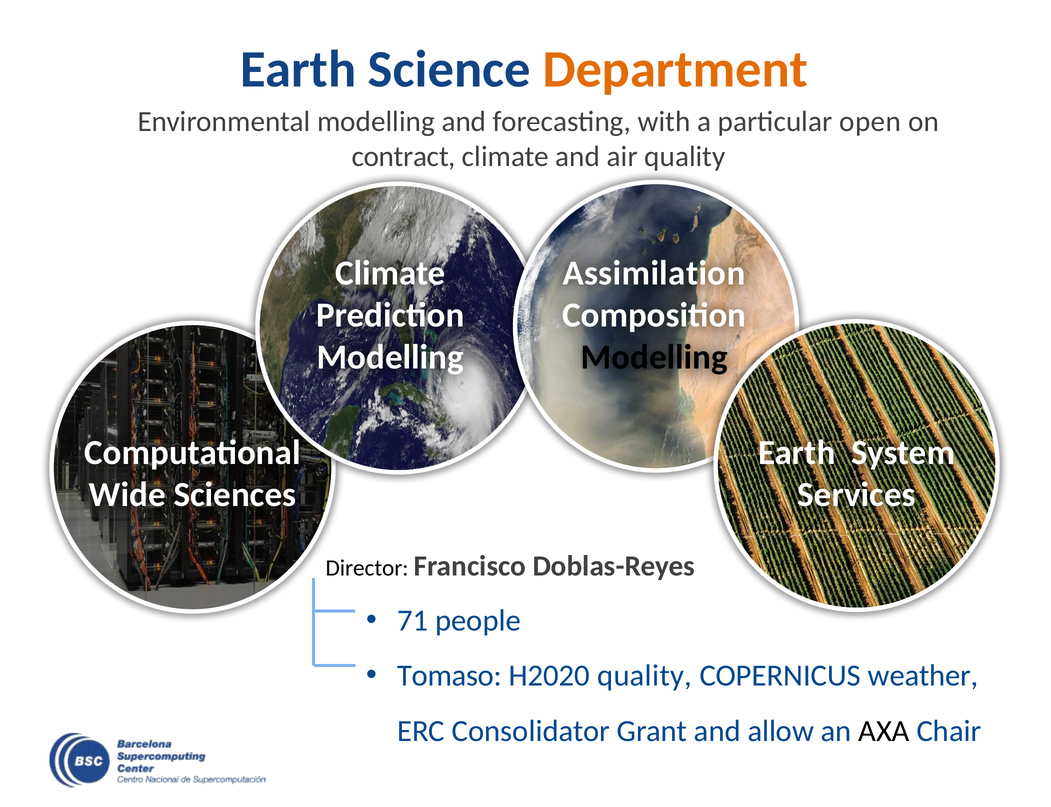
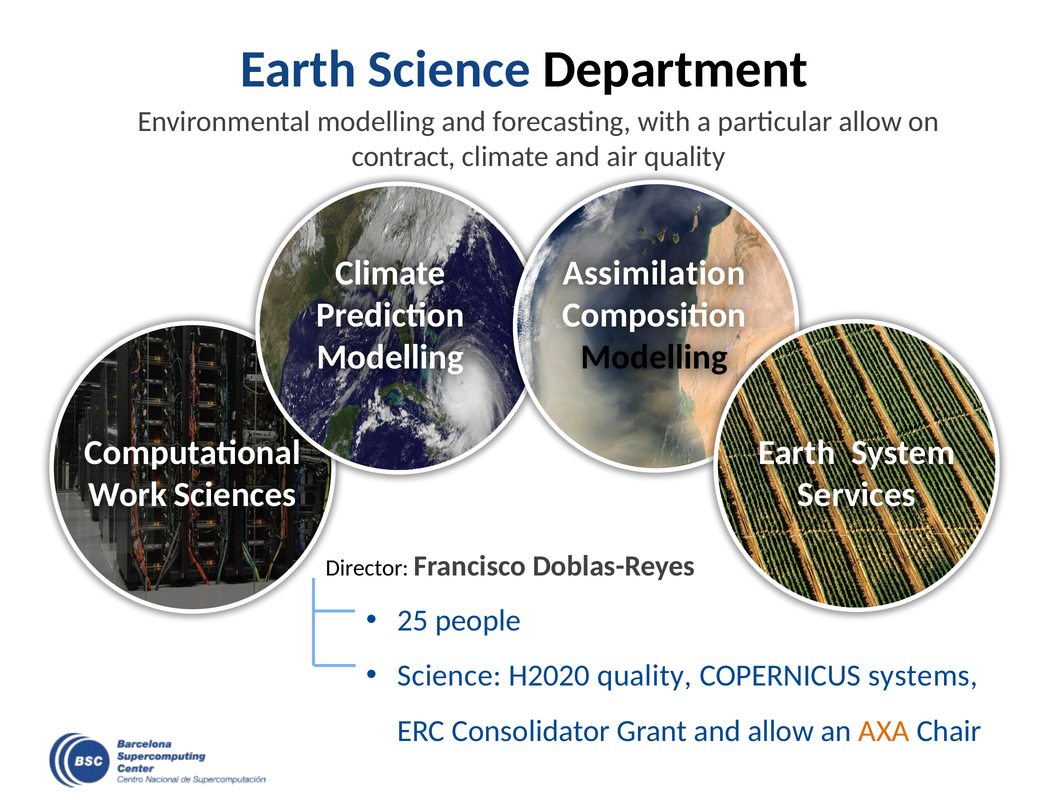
Department colour: orange -> black (675, 69)
particular open: open -> allow (870, 122)
Wide: Wide -> Work (127, 495)
71: 71 -> 25 (413, 621)
Tomaso: Tomaso -> Science (449, 676)
weather: weather -> systems (923, 676)
AXA colour: black -> orange (884, 731)
